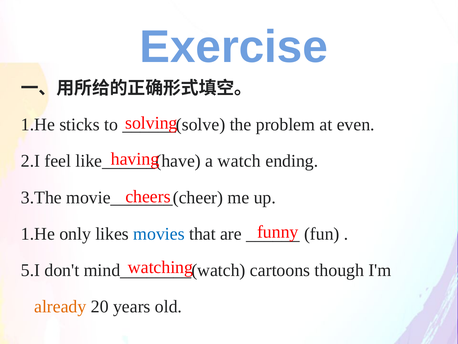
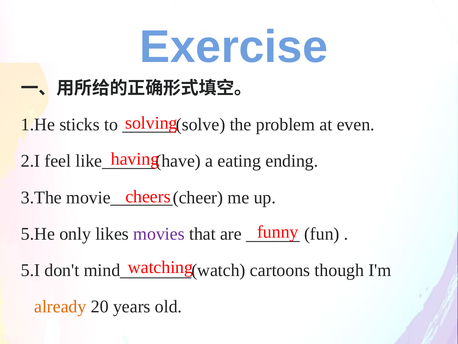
watch: watch -> eating (239, 161)
1.He: 1.He -> 5.He (38, 234)
movies colour: blue -> purple (159, 234)
